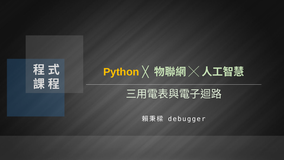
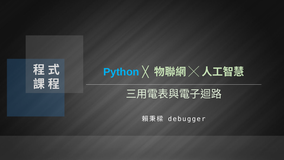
Python colour: yellow -> light blue (121, 72)
